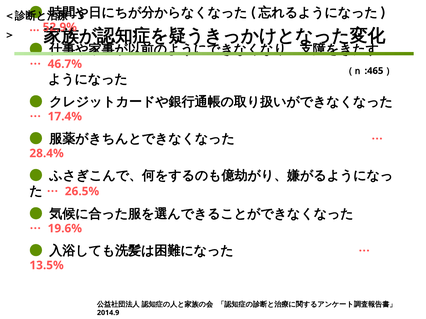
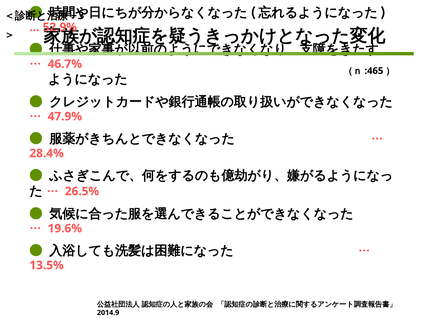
17.4%: 17.4% -> 47.9% (65, 117)
